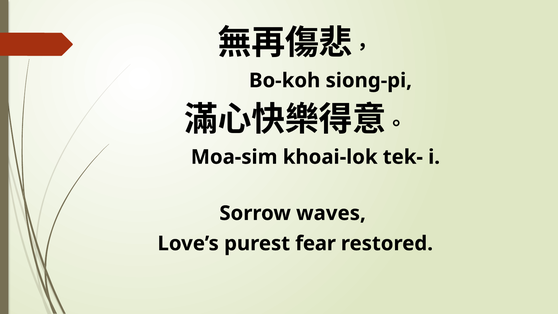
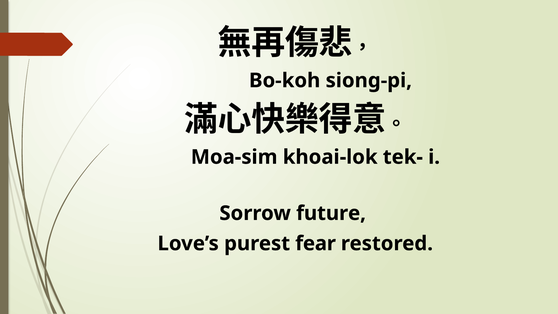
waves: waves -> future (331, 213)
